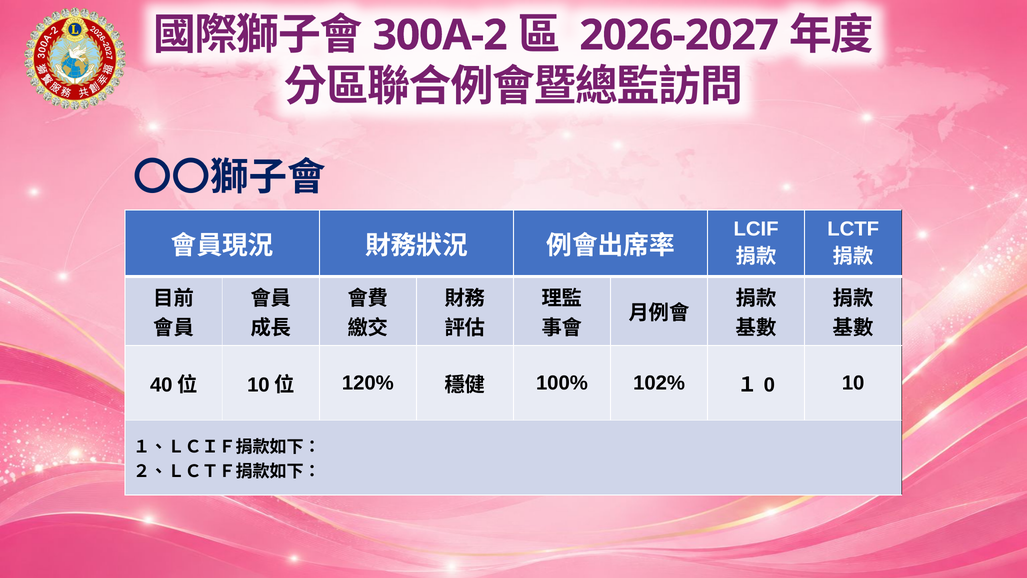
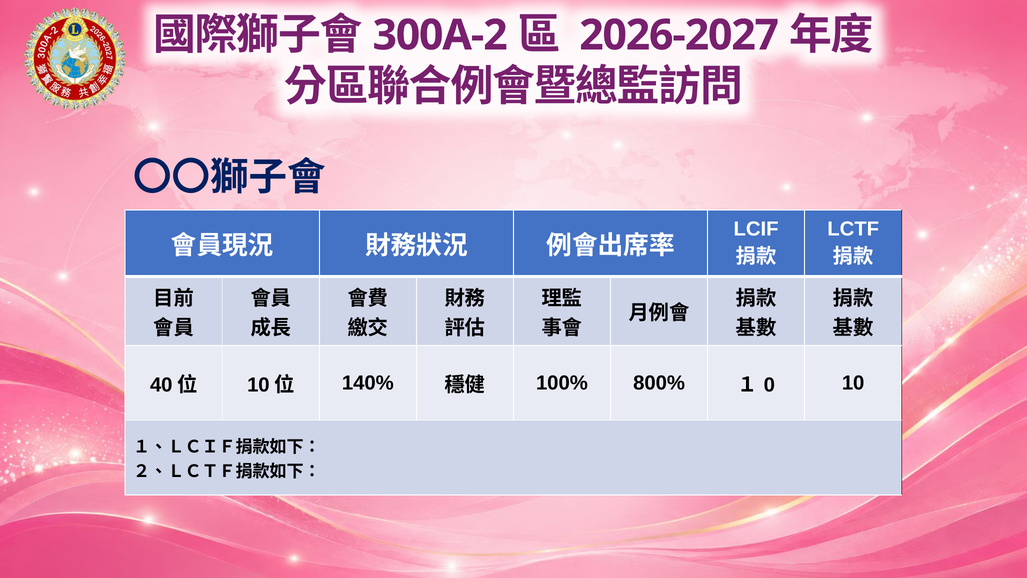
120%: 120% -> 140% (368, 383)
102%: 102% -> 800% (659, 383)
